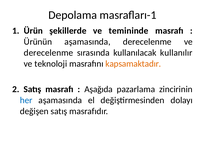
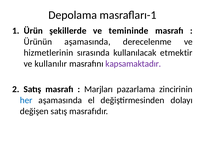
derecelenme: derecelenme -> hizmetlerinin (49, 53)
kullanılır: kullanılır -> etmektir (176, 53)
teknoloji: teknoloji -> kullanılır (51, 64)
kapsamaktadır colour: orange -> purple (133, 64)
Aşağıda: Aşağıda -> Marjları (99, 89)
